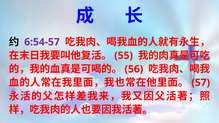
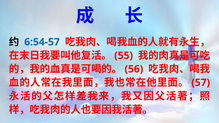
6:54-57 colour: purple -> blue (42, 42)
